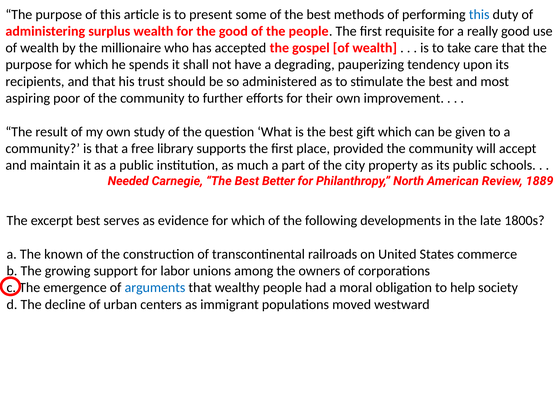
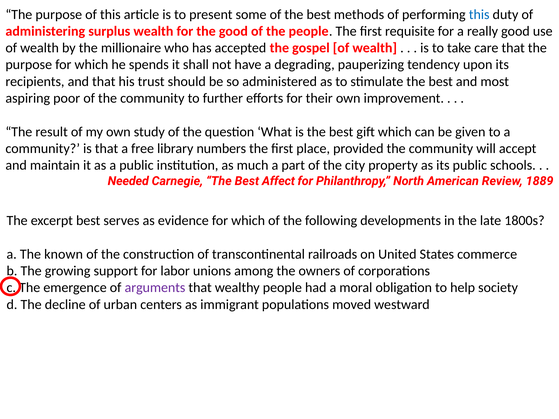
supports: supports -> numbers (221, 149)
Better: Better -> Affect (278, 181)
arguments colour: blue -> purple (155, 288)
